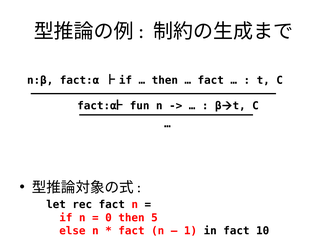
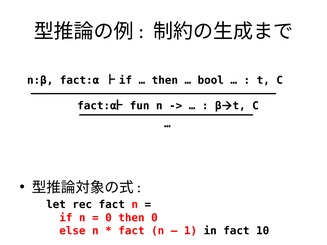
fact: fact -> bool (211, 80)
then 5: 5 -> 0 (154, 218)
